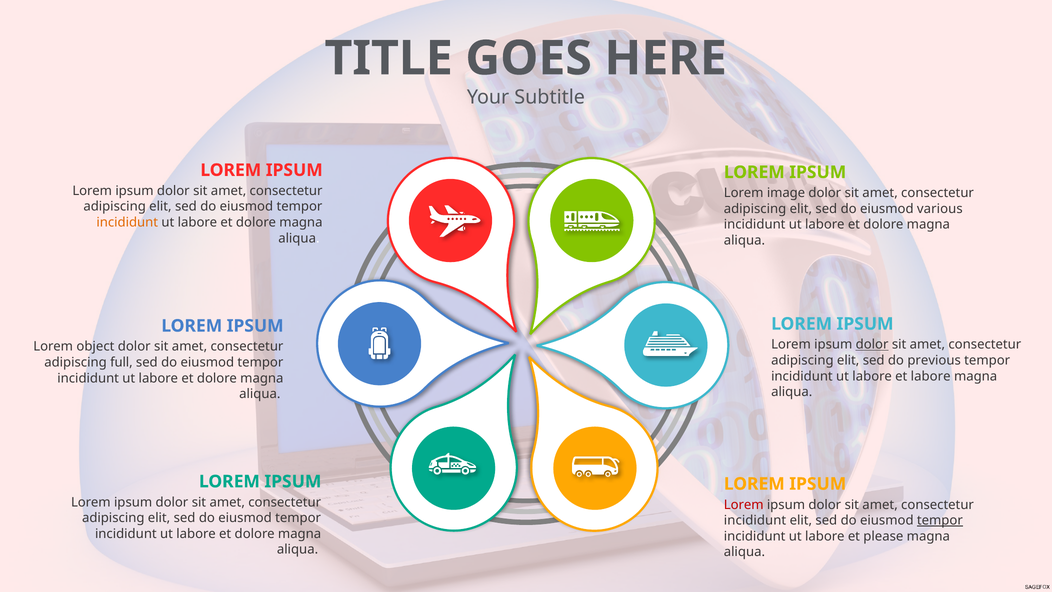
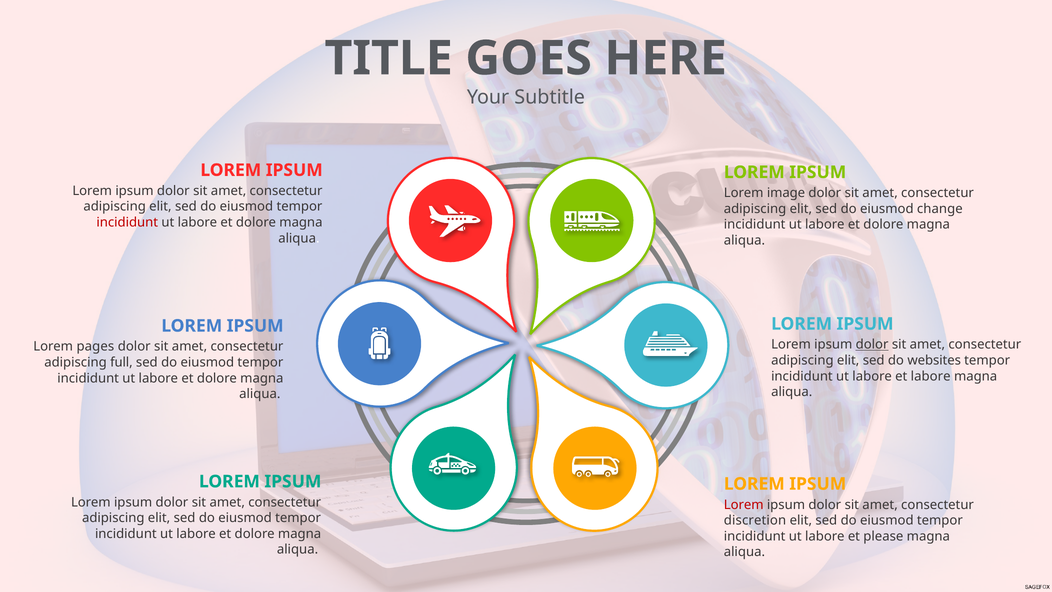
various: various -> change (940, 209)
incididunt colour: orange -> red (127, 222)
object: object -> pages (95, 346)
previous: previous -> websites (934, 360)
incididunt: incididunt -> discretion (755, 520)
tempor underline: present -> none (940, 520)
